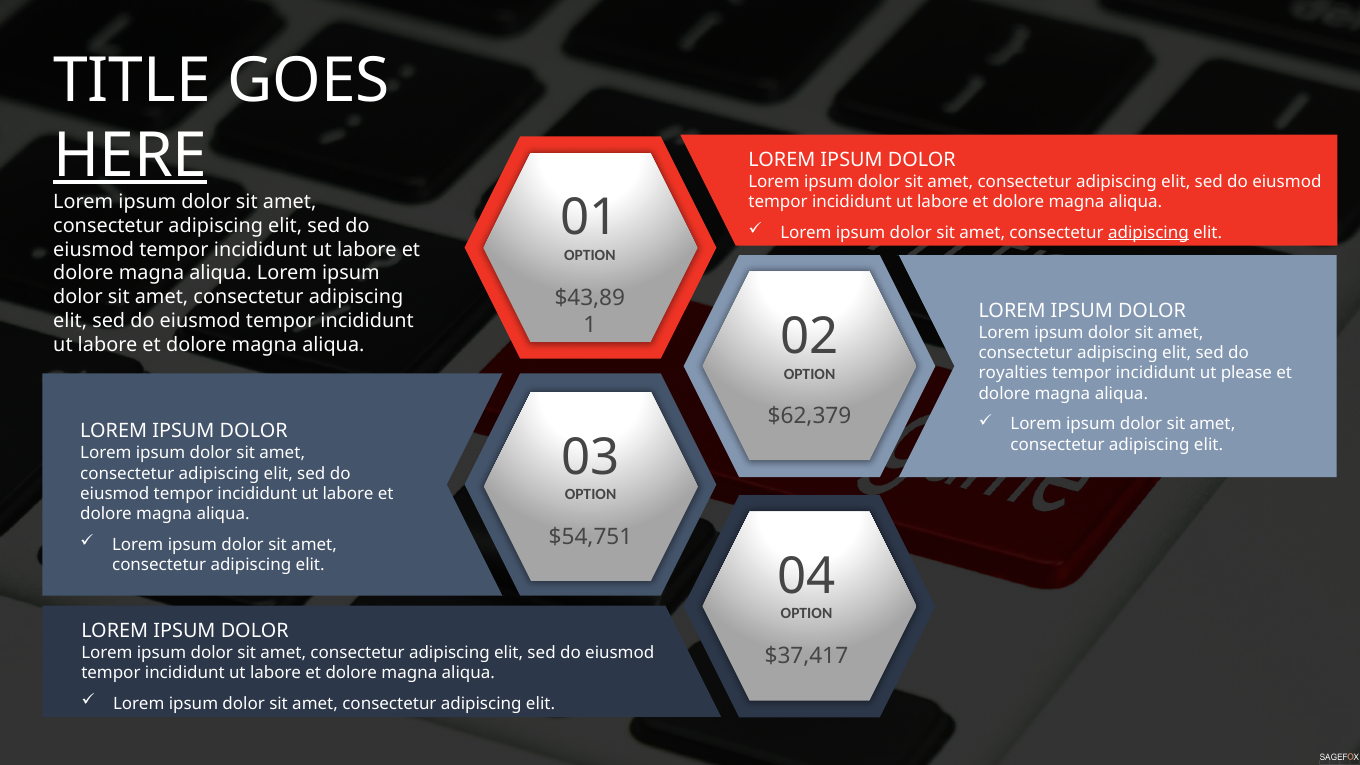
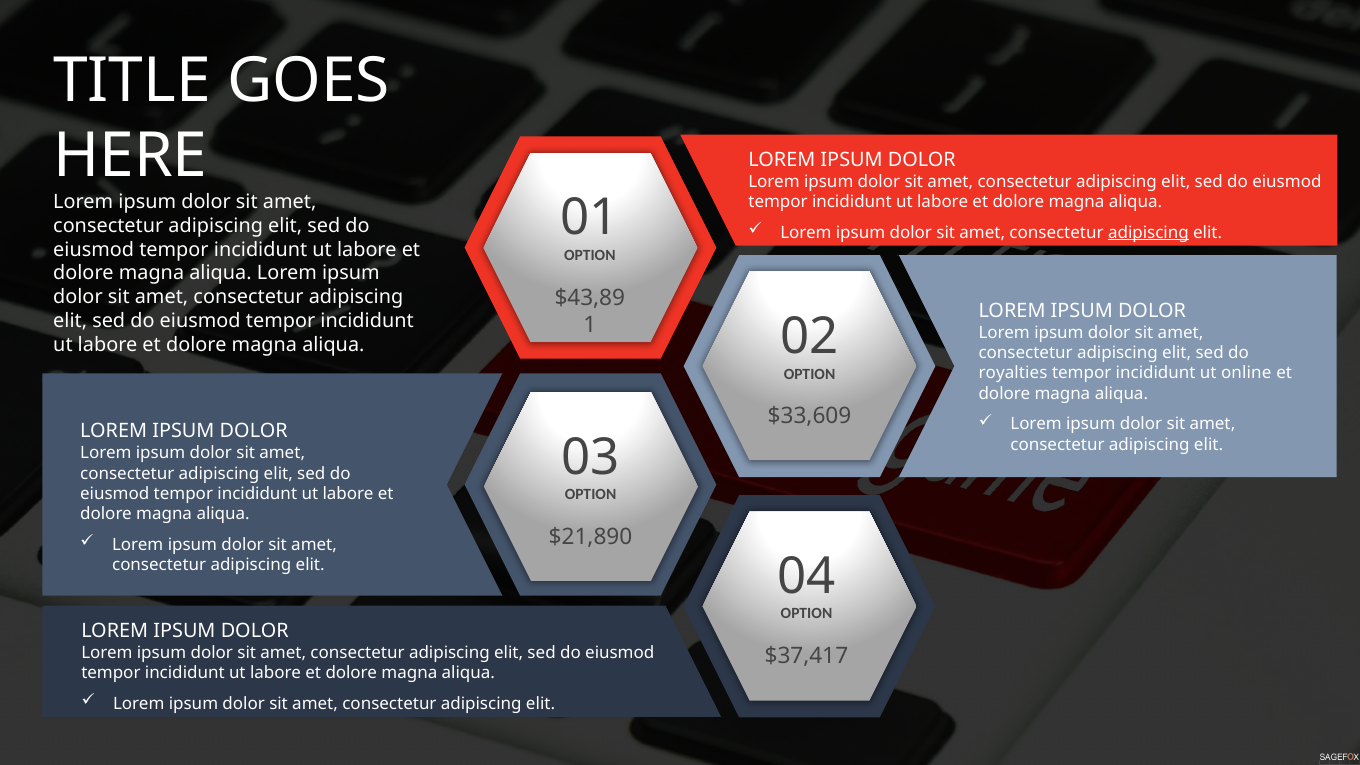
HERE underline: present -> none (130, 156)
please: please -> online (1246, 373)
$62,379: $62,379 -> $33,609 (810, 416)
$54,751: $54,751 -> $21,890 (591, 537)
